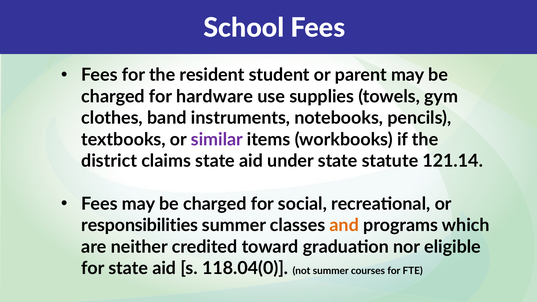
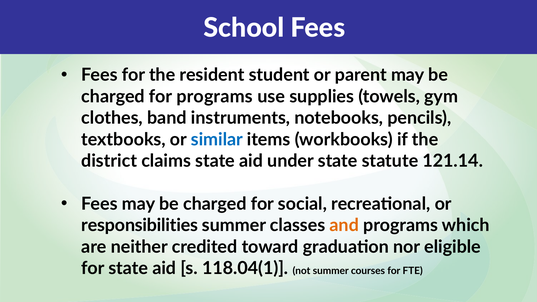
for hardware: hardware -> programs (215, 97)
similar colour: purple -> blue (217, 140)
118.04(0: 118.04(0 -> 118.04(1 (245, 268)
